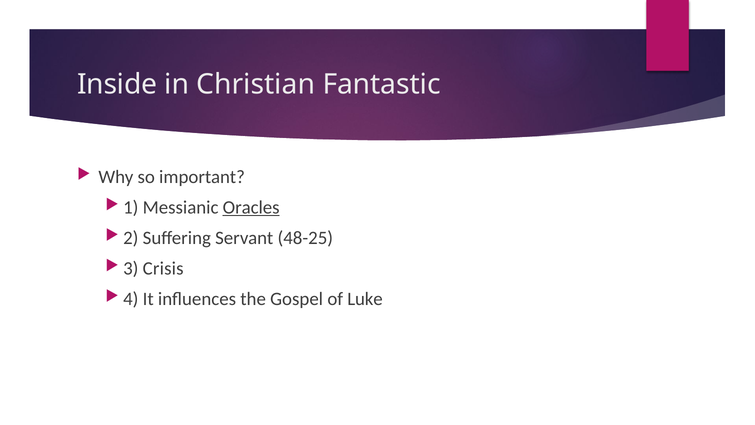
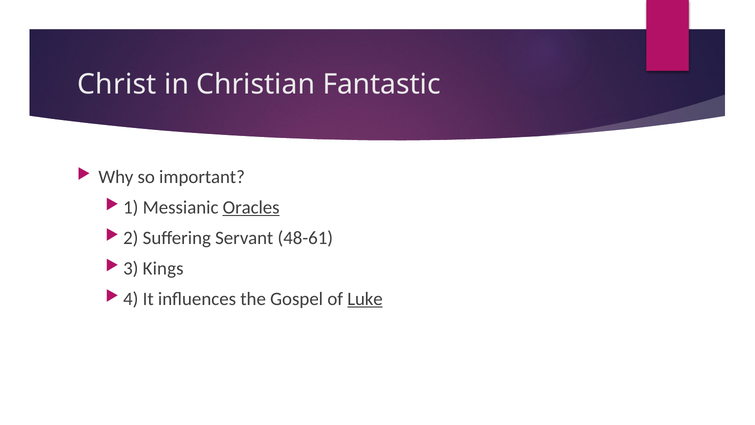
Inside: Inside -> Christ (117, 84)
48-25: 48-25 -> 48-61 (305, 238)
Crisis: Crisis -> Kings (163, 268)
Luke underline: none -> present (365, 299)
